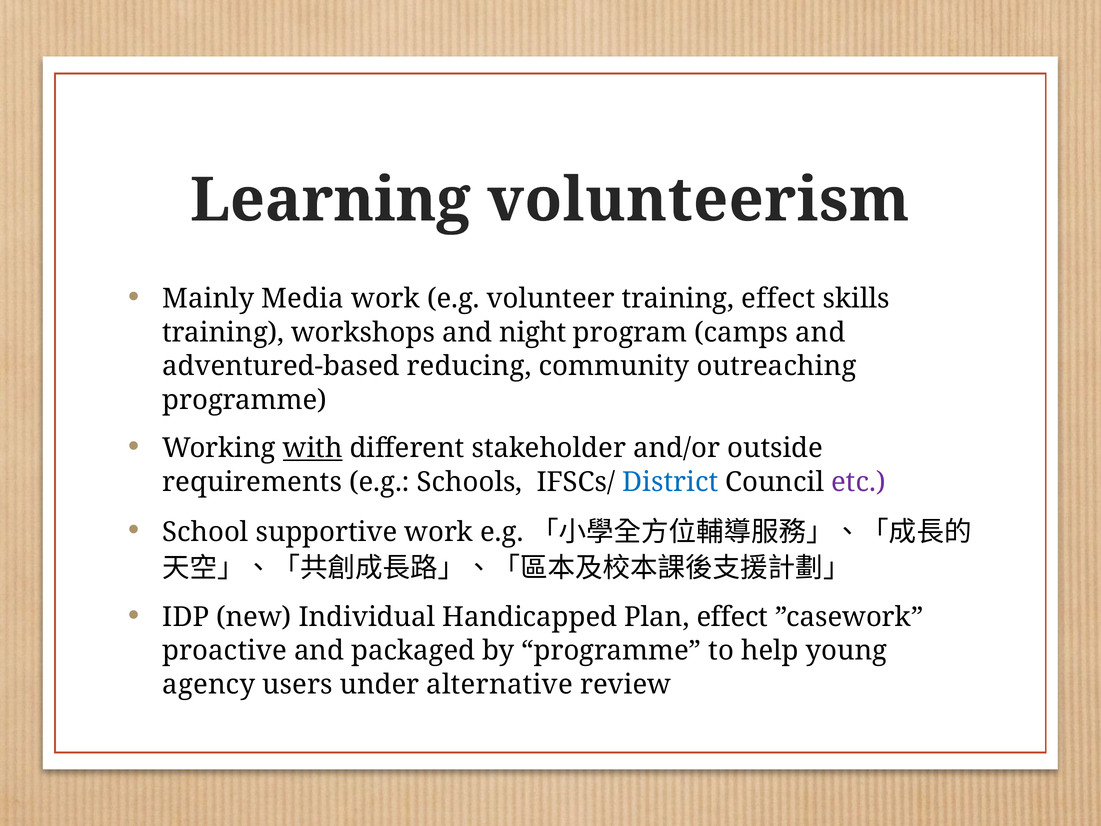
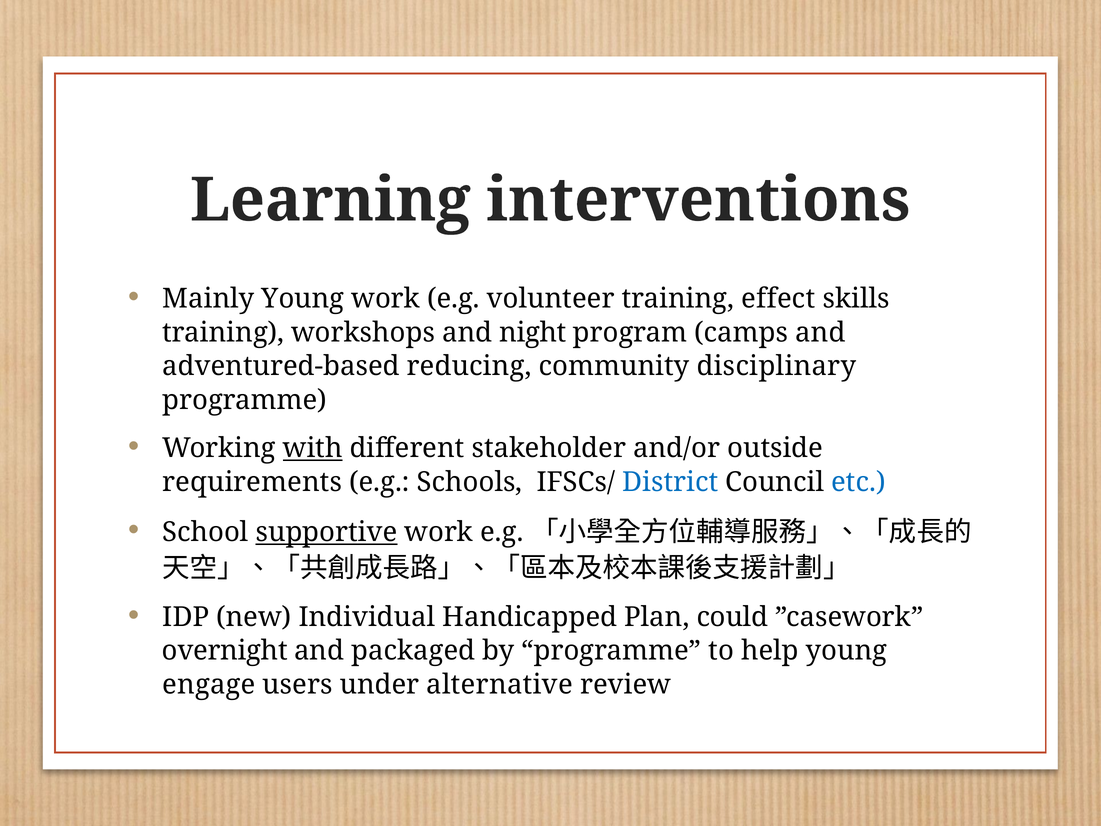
volunteerism: volunteerism -> interventions (698, 200)
Mainly Media: Media -> Young (303, 299)
outreaching: outreaching -> disciplinary (776, 366)
etc colour: purple -> blue (858, 482)
supportive underline: none -> present (327, 532)
Plan effect: effect -> could (732, 617)
proactive: proactive -> overnight (225, 651)
agency: agency -> engage (209, 684)
